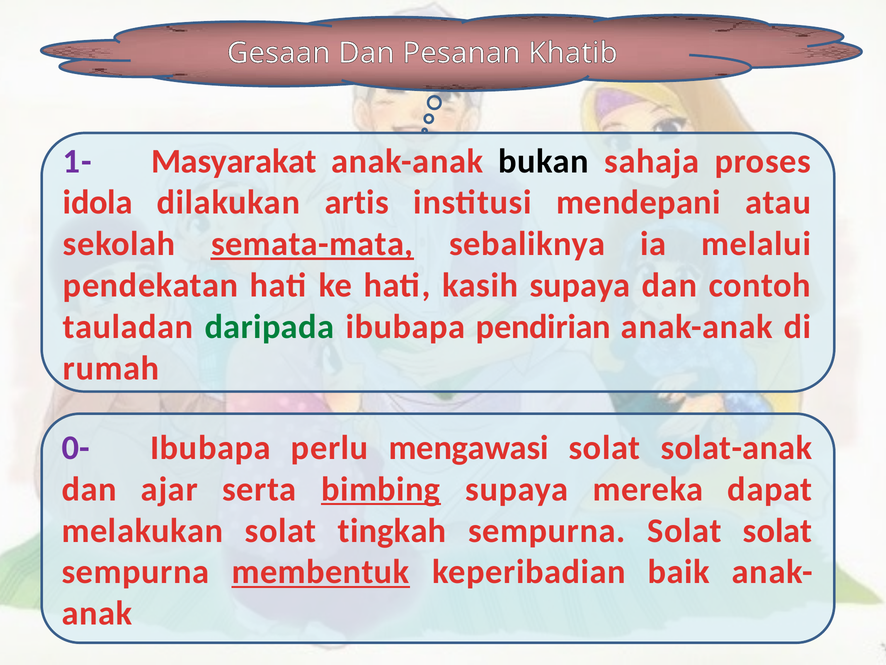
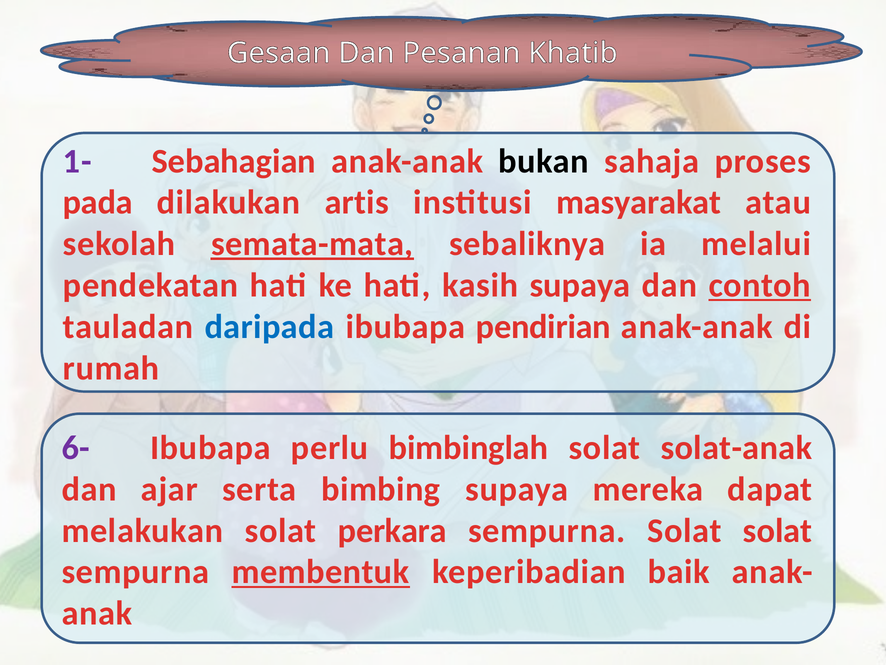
Masyarakat: Masyarakat -> Sebahagian (234, 161)
idola: idola -> pada (98, 202)
mendepani: mendepani -> masyarakat (639, 202)
contoh underline: none -> present (760, 285)
daripada colour: green -> blue (269, 326)
0-: 0- -> 6- (76, 447)
mengawasi: mengawasi -> bimbinglah (469, 447)
bimbing underline: present -> none (381, 489)
tingkah: tingkah -> perkara (392, 530)
